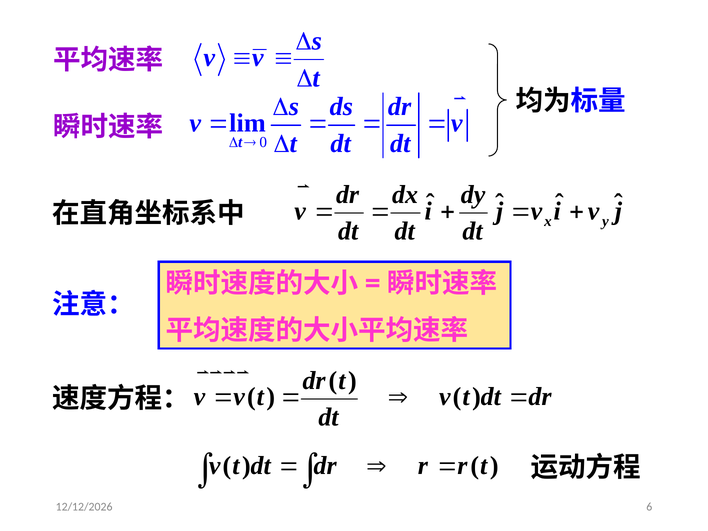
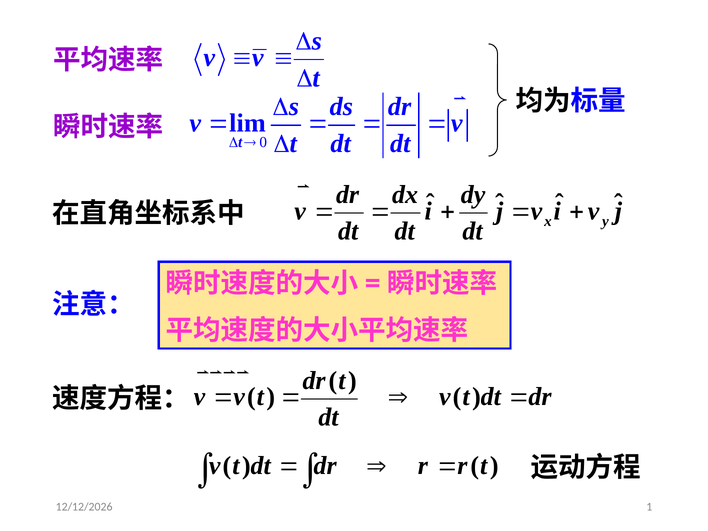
6: 6 -> 1 (649, 507)
